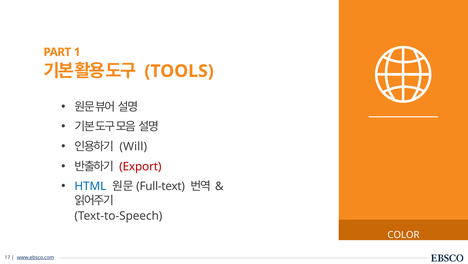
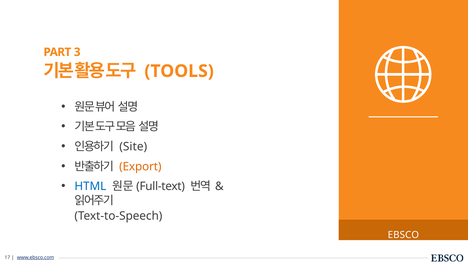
1: 1 -> 3 (77, 52)
Will: Will -> Site (133, 146)
Export colour: red -> orange (140, 166)
COLOR: COLOR -> EBSCO (403, 234)
